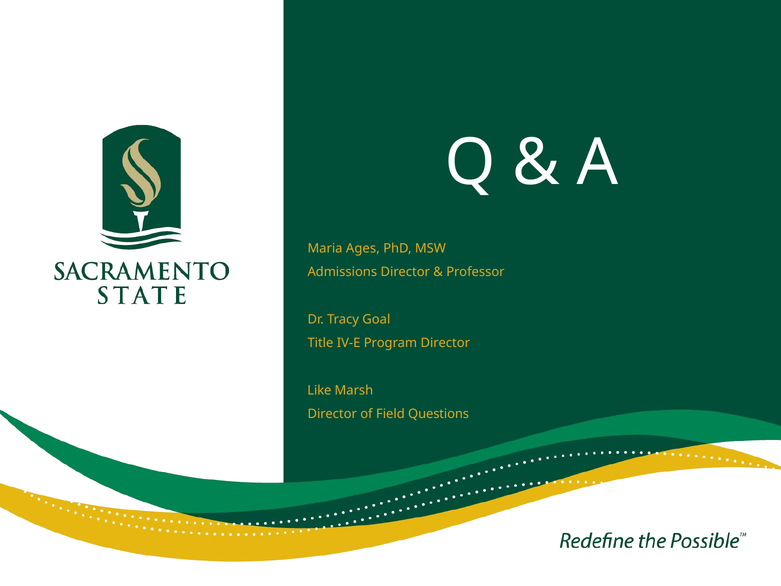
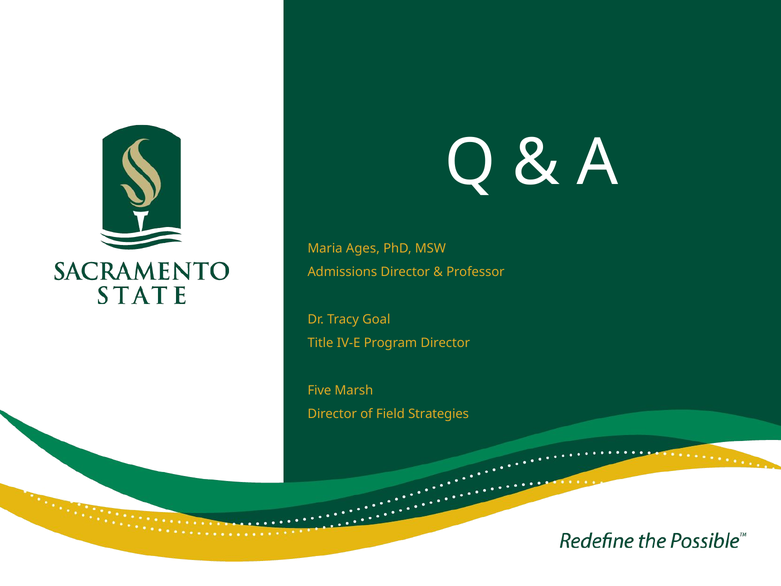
Like: Like -> Five (319, 390)
Questions: Questions -> Strategies (439, 414)
